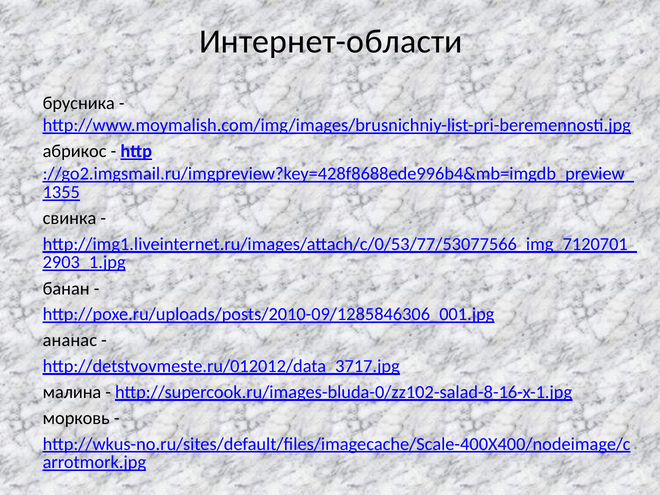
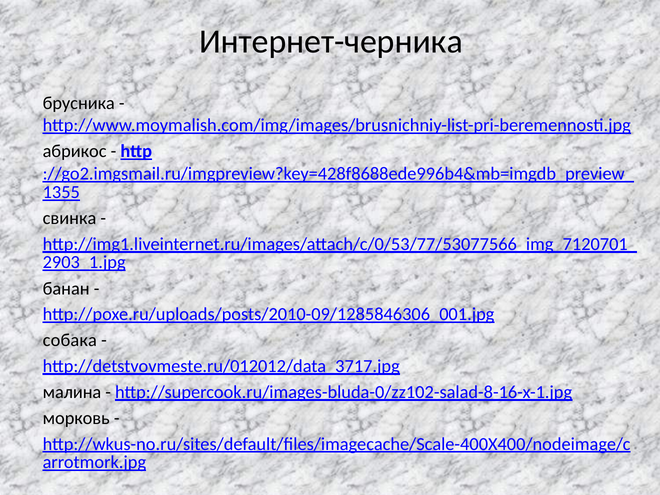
Интернет-области: Интернет-области -> Интернет-черника (331, 41)
ананас: ананас -> собака (70, 340)
